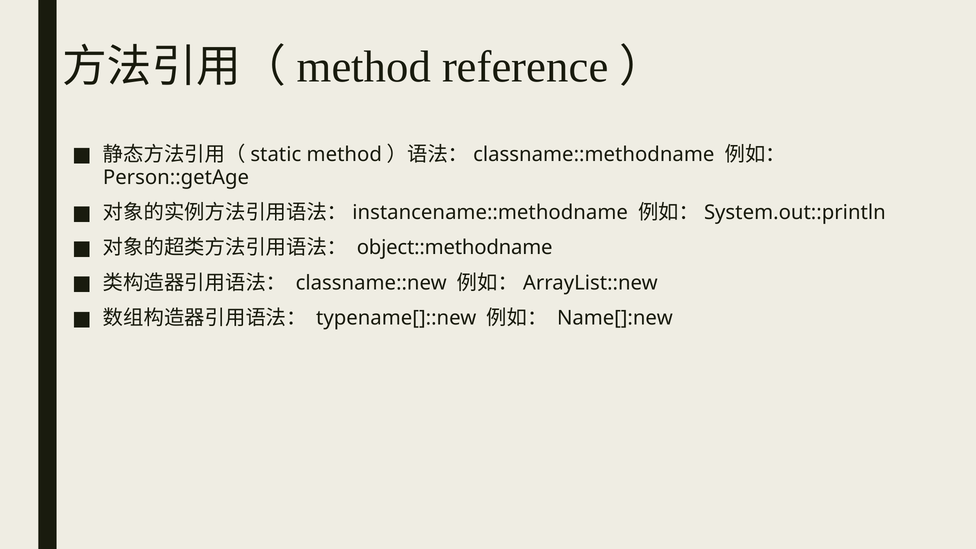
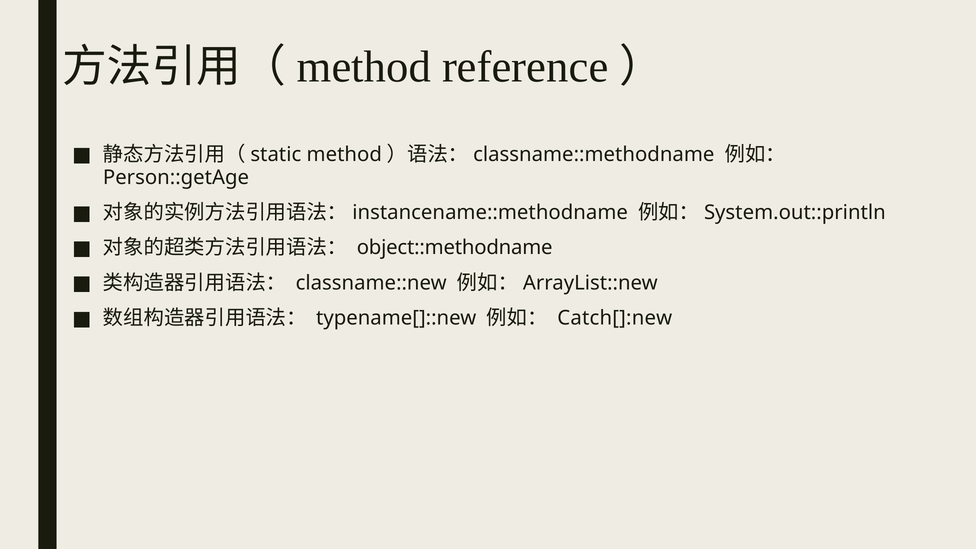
Name[]:new: Name[]:new -> Catch[]:new (615, 318)
